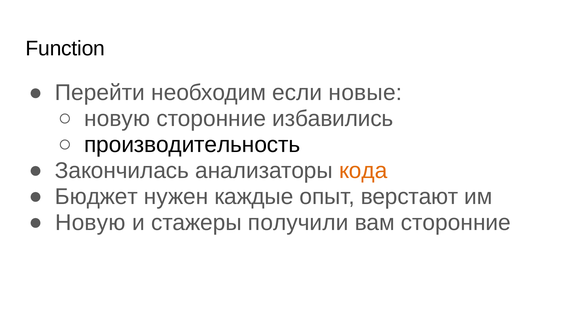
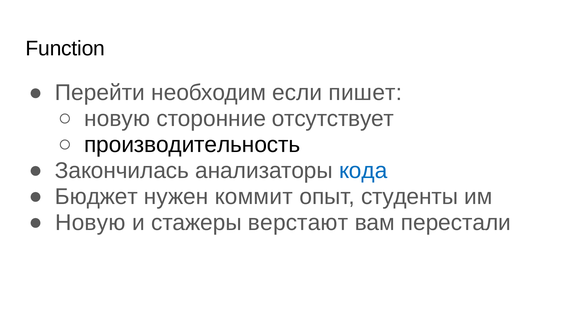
новые: новые -> пишет (365, 93)
избавились: избавились -> отсутствует (333, 119)
кода colour: orange -> blue (363, 170)
каждые: каждые -> коммит (254, 196)
верстают: верстают -> студенты (409, 196)
получили: получили -> верстают (298, 222)
вам сторонние: сторонние -> перестали (456, 222)
